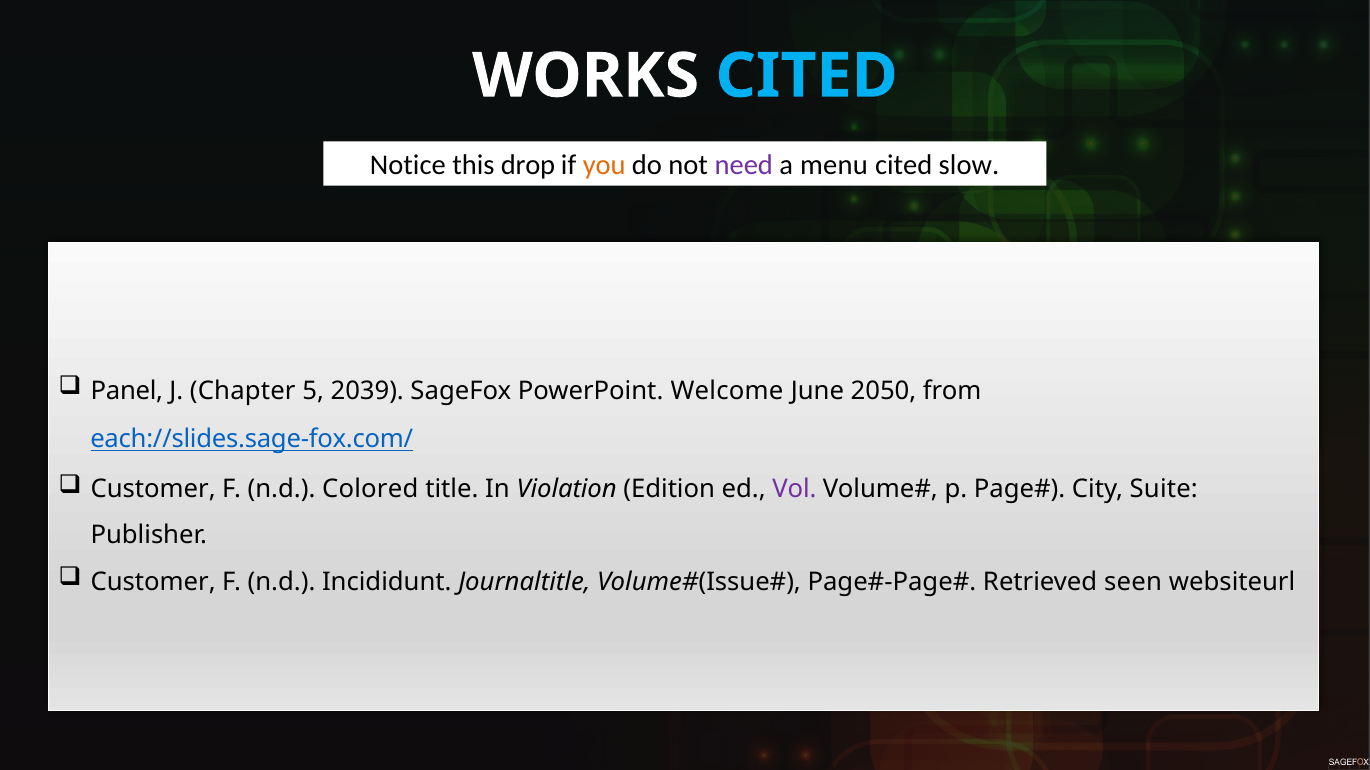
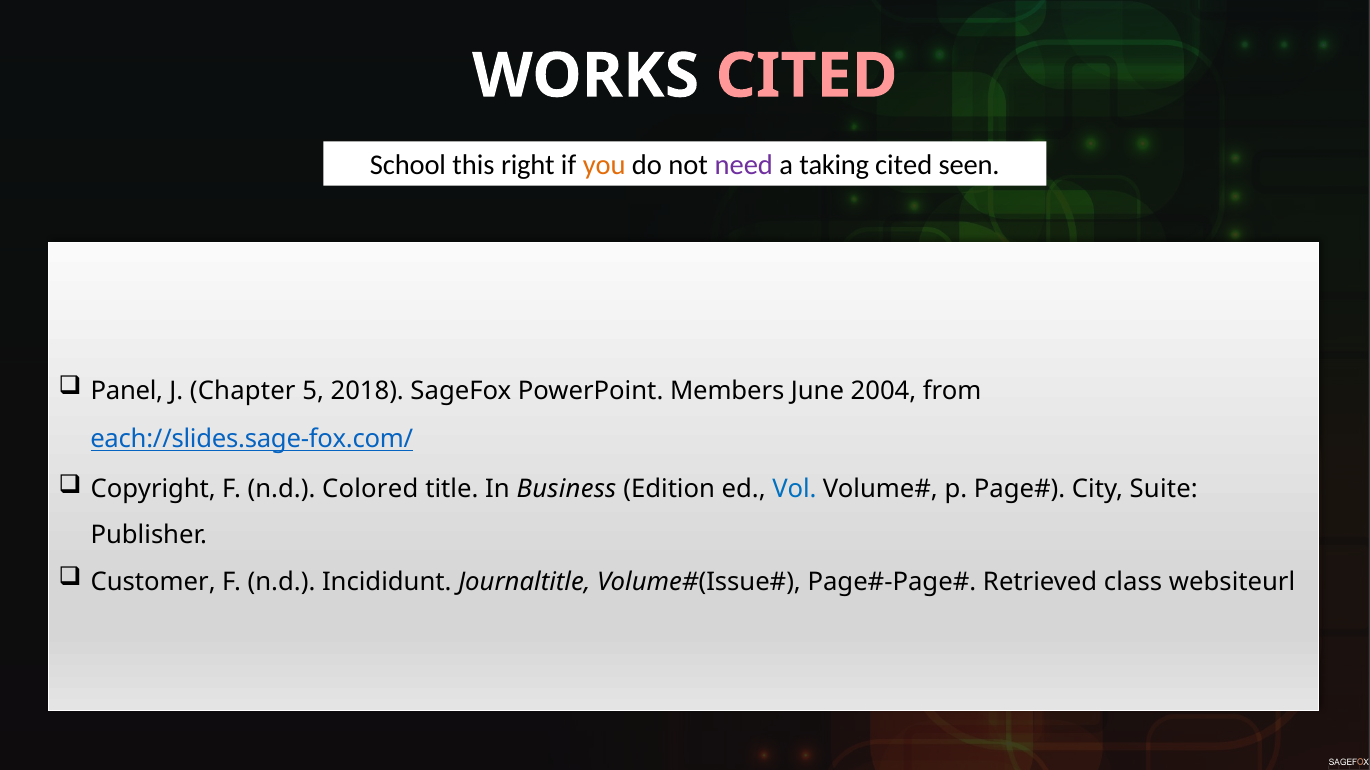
CITED colour: light blue -> pink (807, 76)
Notice: Notice -> School (408, 166)
drop: drop -> right (528, 166)
menu: menu -> taking (834, 166)
slow: slow -> seen (969, 166)
2039: 2039 -> 2018 (367, 391)
Welcome: Welcome -> Members (727, 391)
2050: 2050 -> 2004 (883, 391)
Customer: Customer -> Copyright (153, 490)
Violation: Violation -> Business (566, 490)
Vol colour: purple -> blue (794, 490)
seen: seen -> class (1133, 582)
